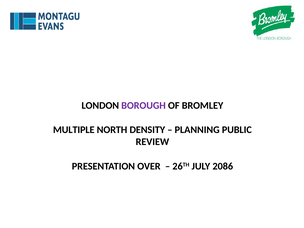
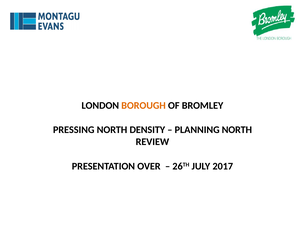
BOROUGH colour: purple -> orange (144, 105)
MULTIPLE: MULTIPLE -> PRESSING (74, 130)
PLANNING PUBLIC: PUBLIC -> NORTH (237, 130)
2086: 2086 -> 2017 (223, 166)
